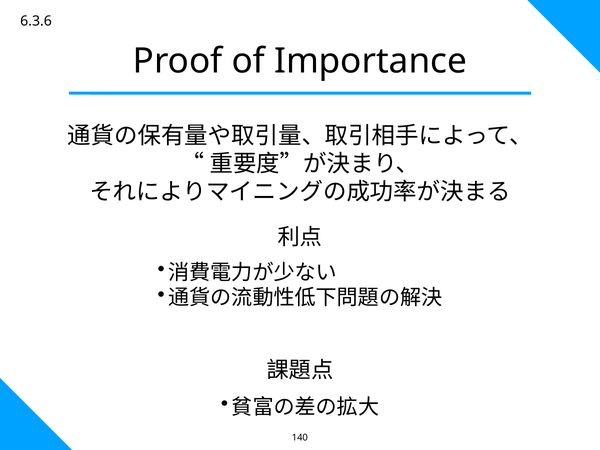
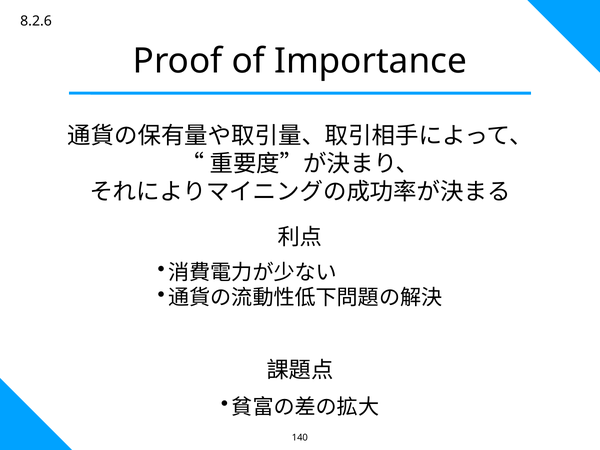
6.3.6: 6.3.6 -> 8.2.6 (36, 21)
